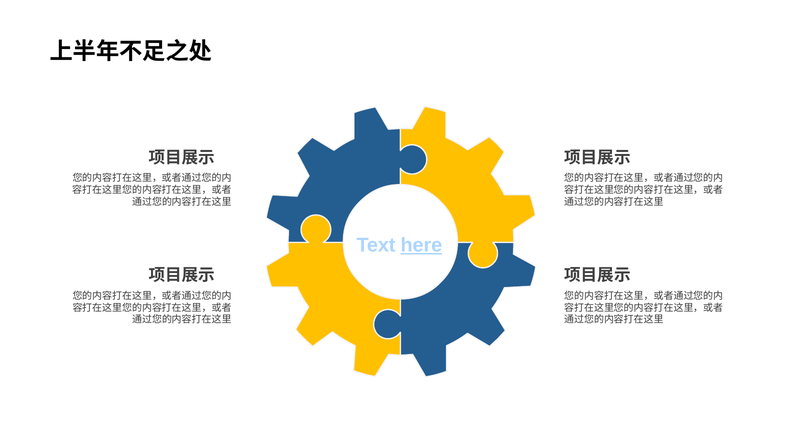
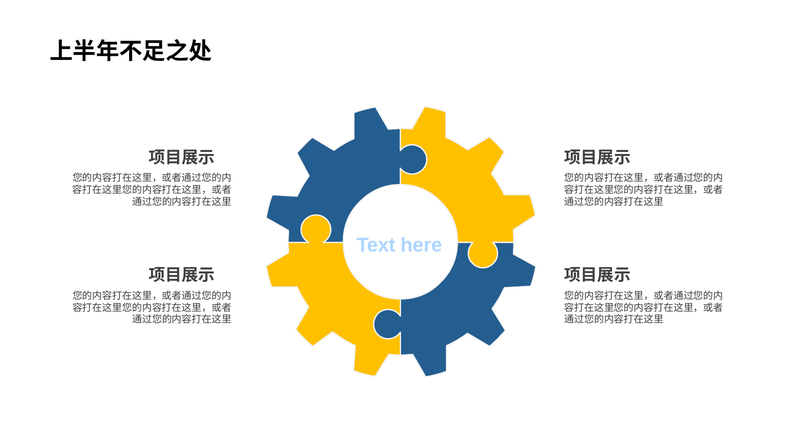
here underline: present -> none (421, 245)
